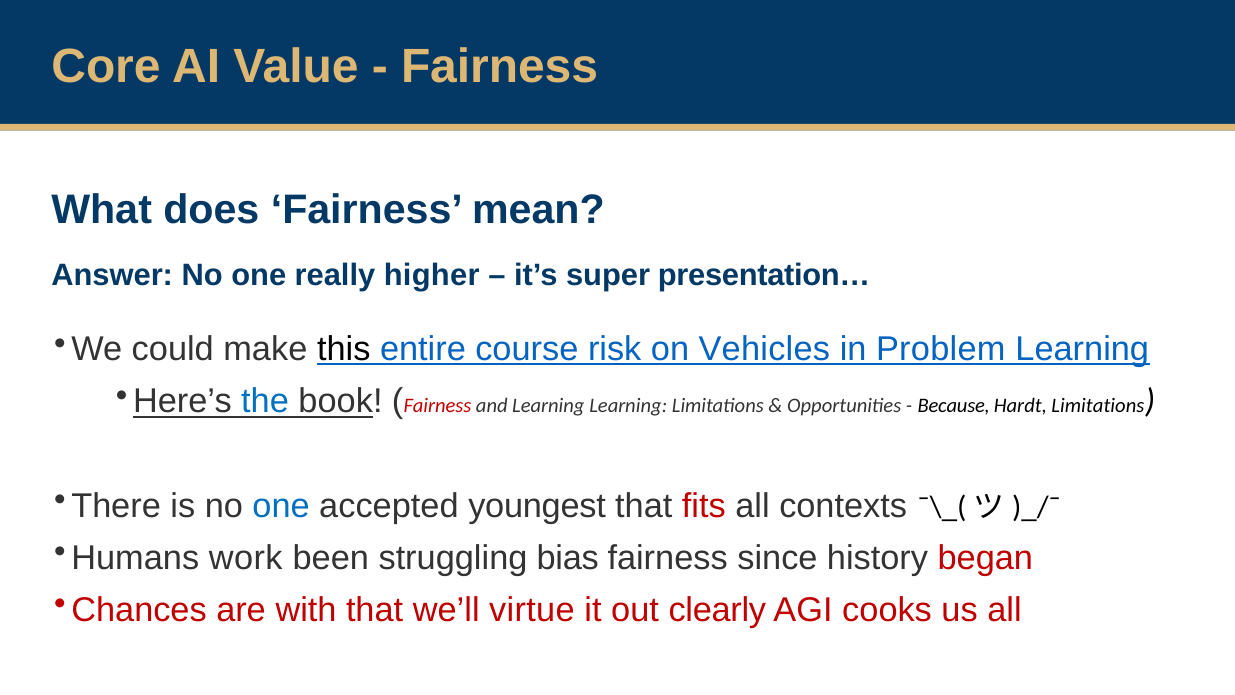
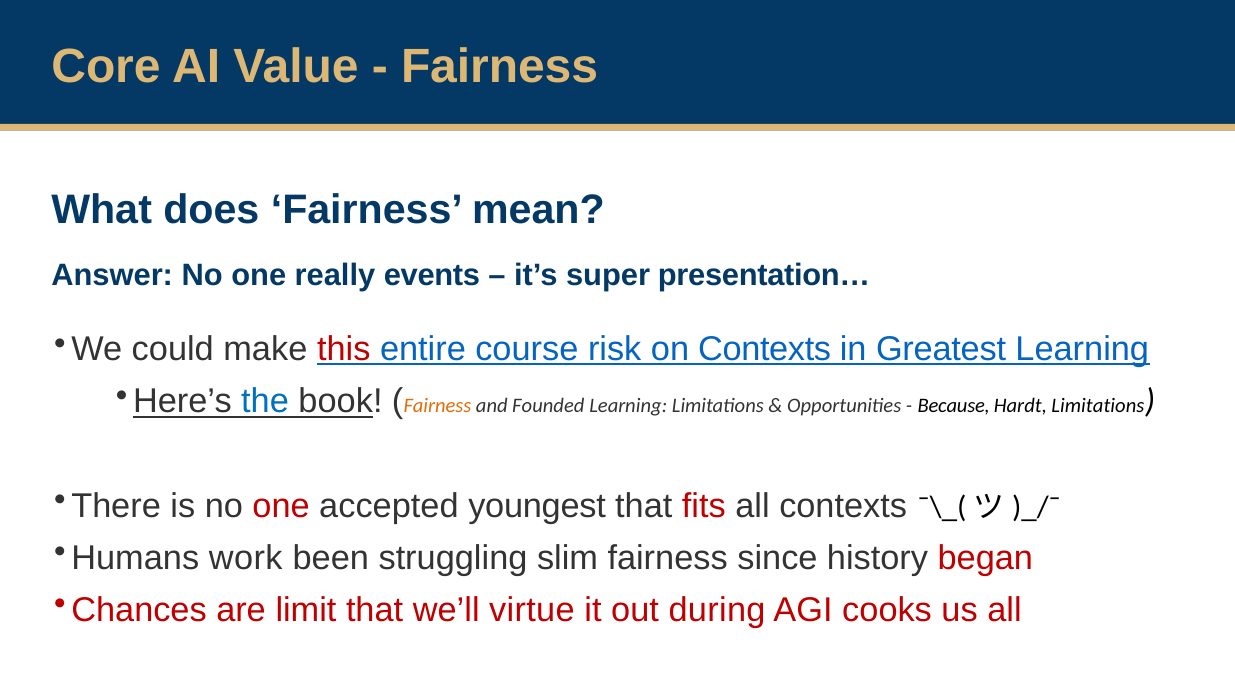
higher: higher -> events (432, 275)
this colour: black -> red (344, 349)
on Vehicles: Vehicles -> Contexts (765, 349)
Problem: Problem -> Greatest (941, 349)
Fairness colour: red -> orange (437, 406)
and Learning: Learning -> Founded (548, 406)
one colour: blue -> red (281, 506)
bias: bias -> slim (568, 558)
with: with -> limit (306, 610)
clearly: clearly -> during (717, 610)
